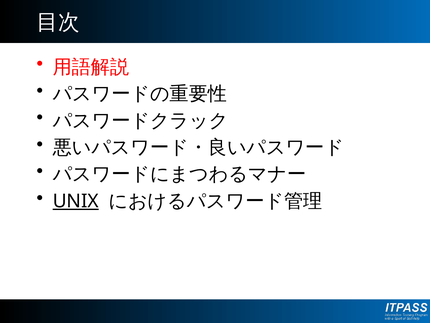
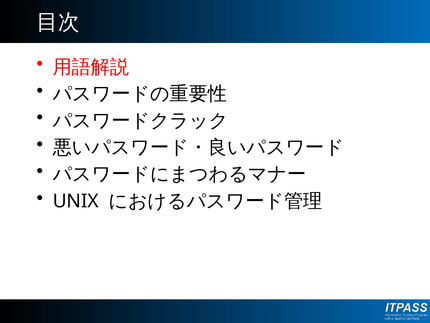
UNIX underline: present -> none (76, 201)
